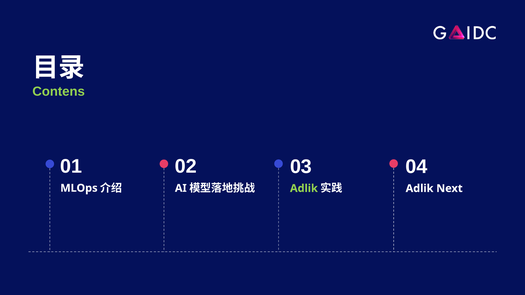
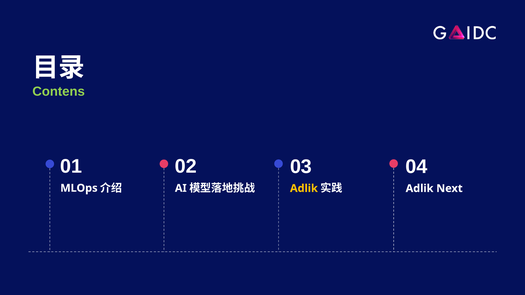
Adlik colour: light green -> yellow (304, 189)
